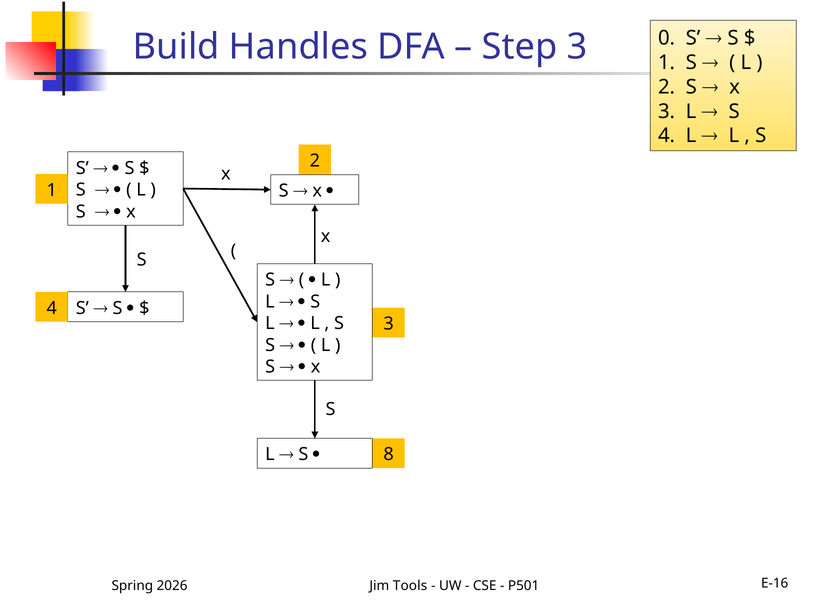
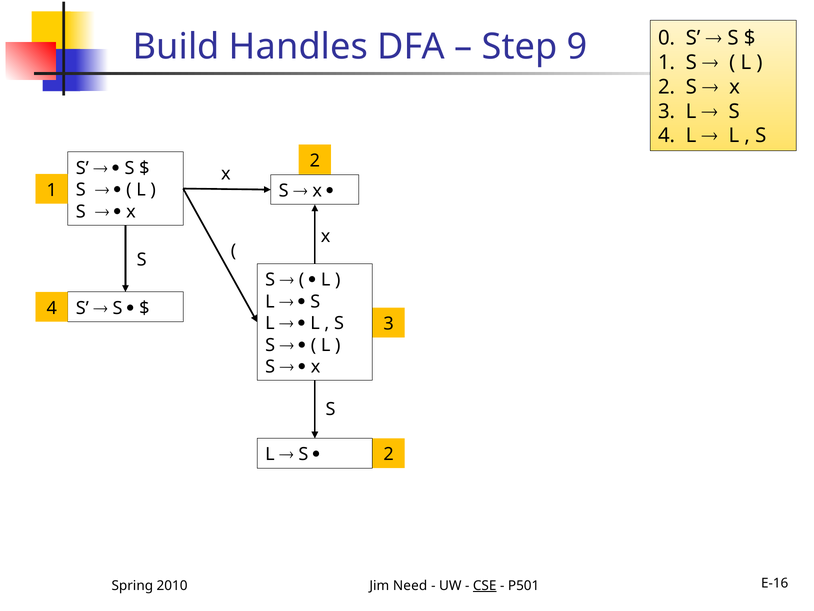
Step 3: 3 -> 9 (577, 47)
8: 8 -> 2 (389, 454)
2026: 2026 -> 2010 (172, 585)
Tools: Tools -> Need (410, 585)
CSE underline: none -> present (485, 585)
